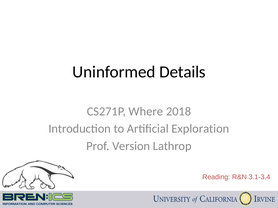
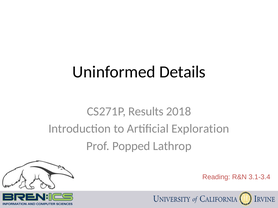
Where: Where -> Results (146, 112)
Version: Version -> Popped (131, 146)
